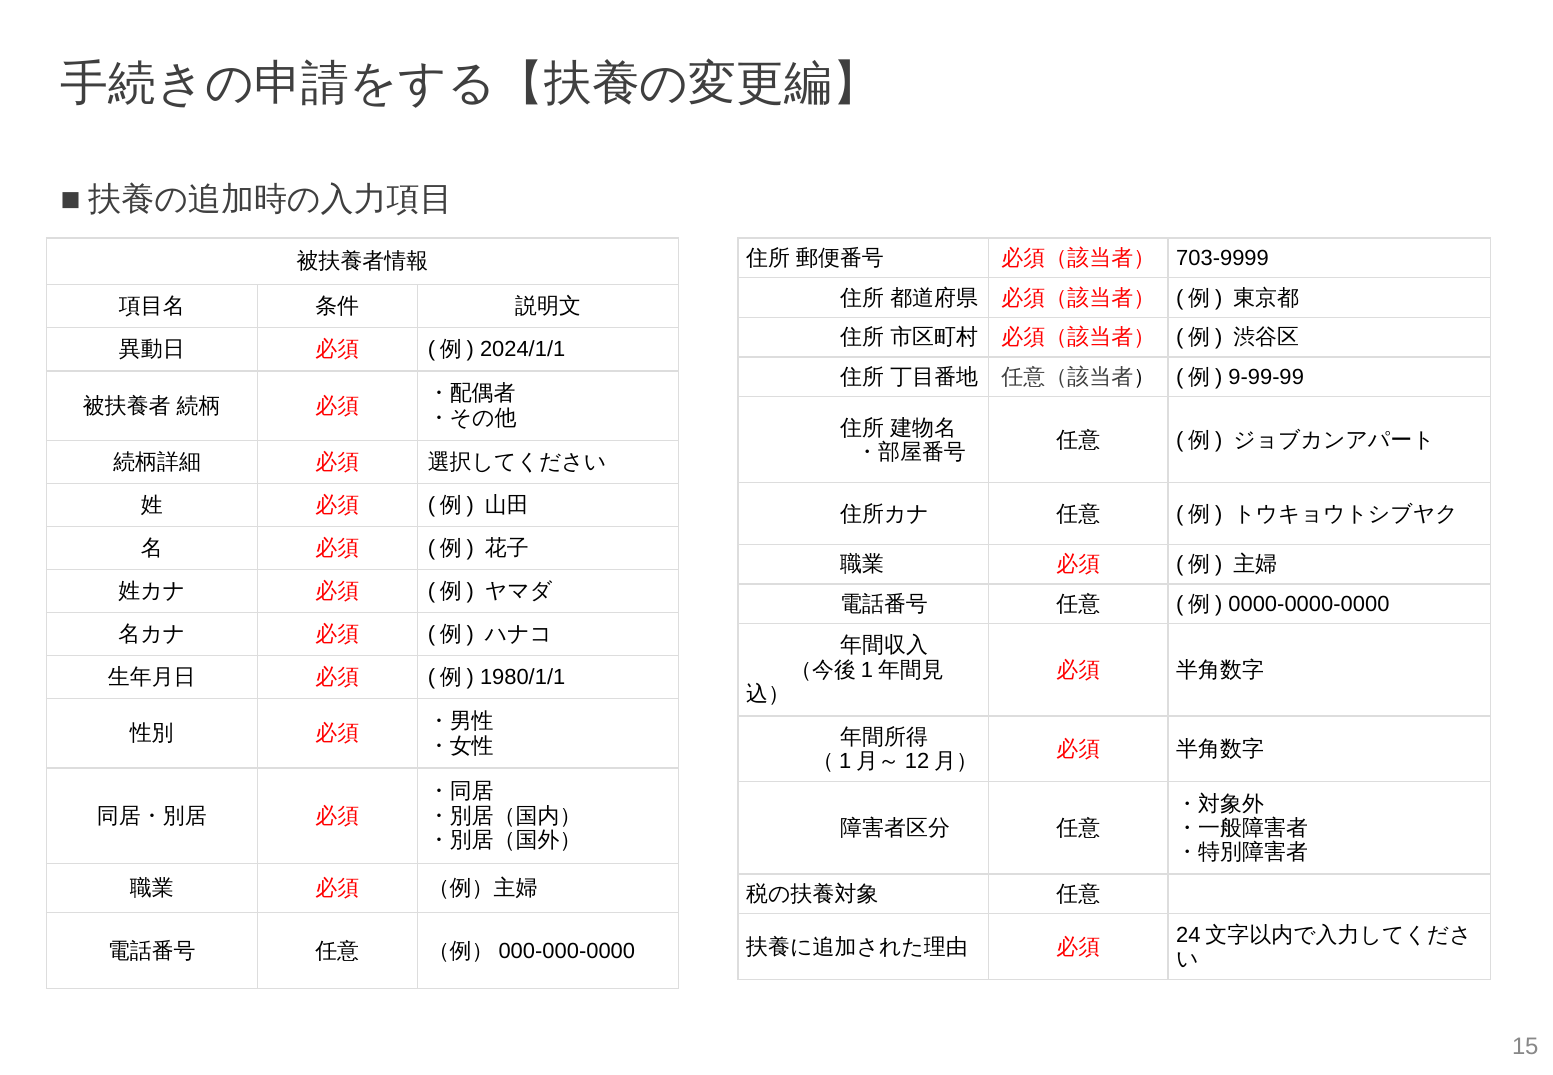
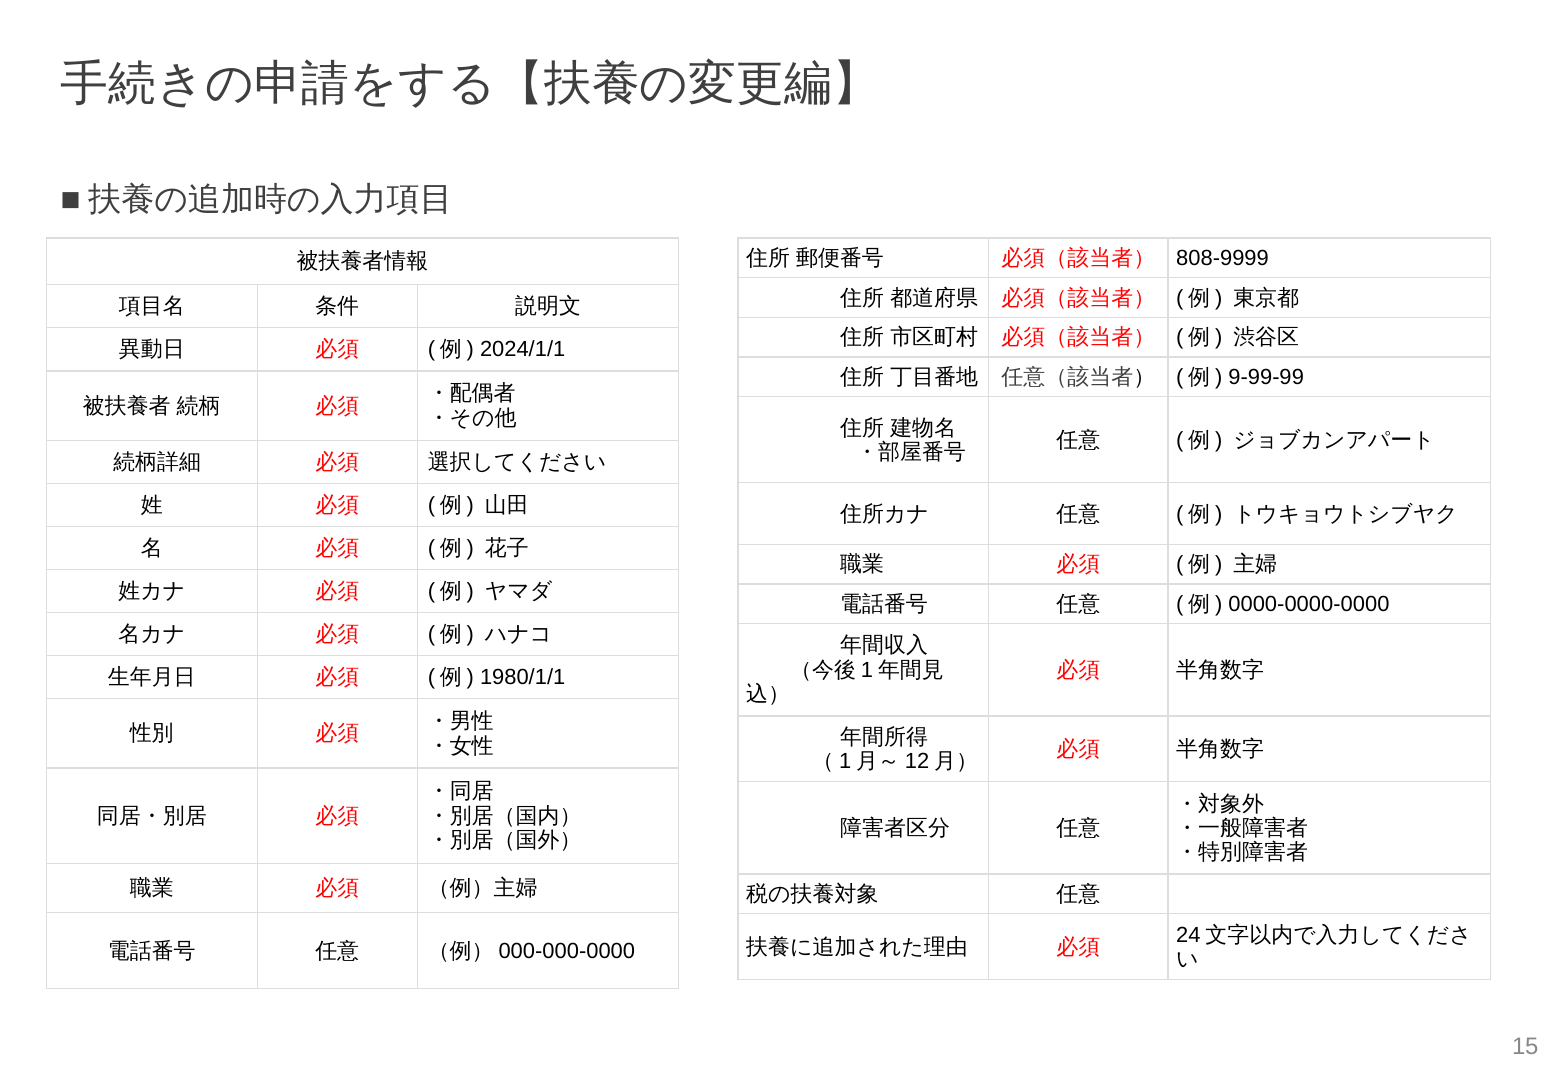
703-9999: 703-9999 -> 808-9999 (1223, 258)
